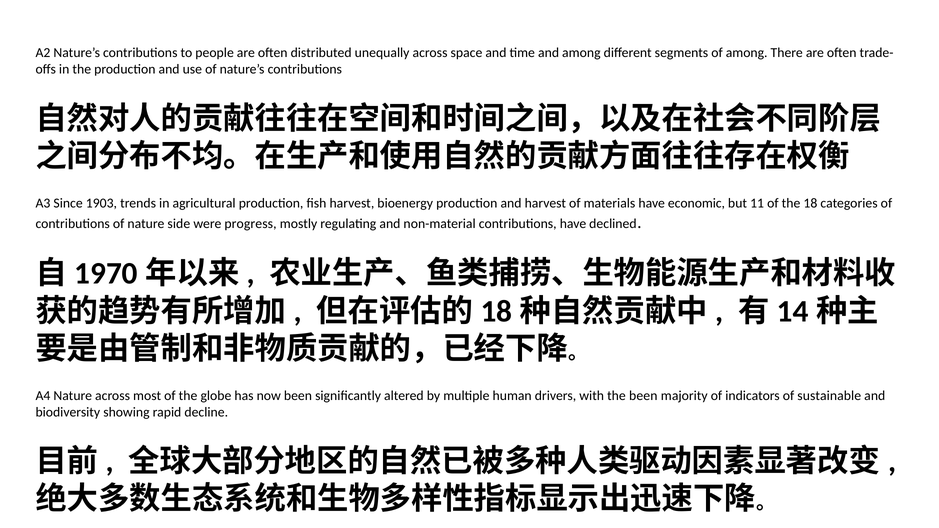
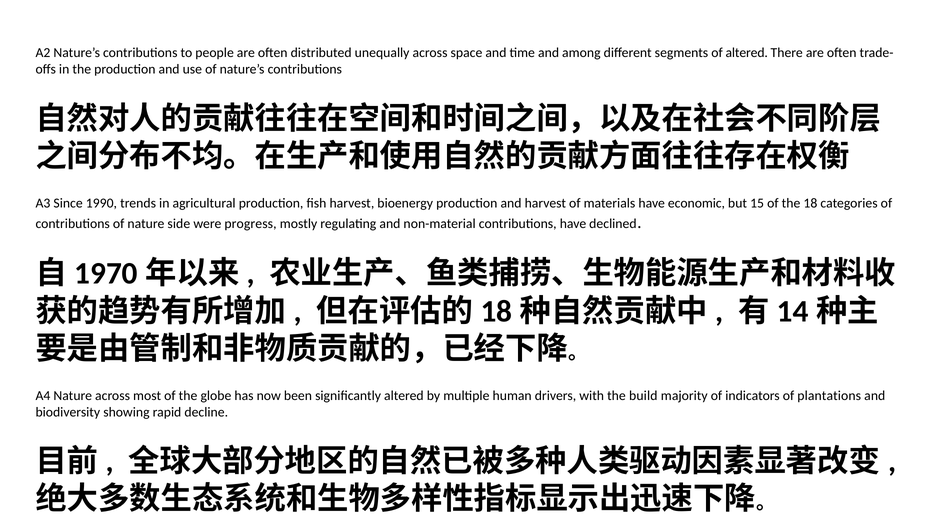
of among: among -> altered (747, 53)
1903: 1903 -> 1990 (101, 203)
11: 11 -> 15 (757, 203)
the been: been -> build (643, 396)
sustainable: sustainable -> plantations (829, 396)
